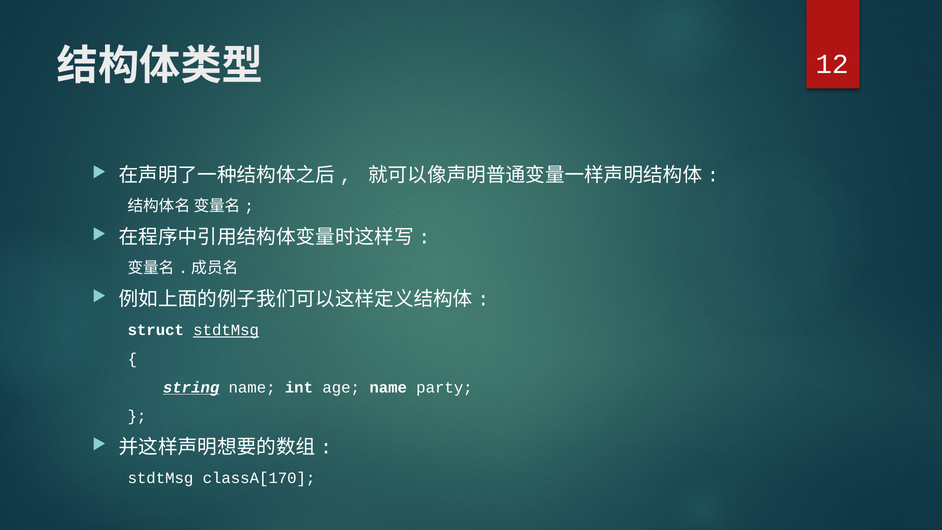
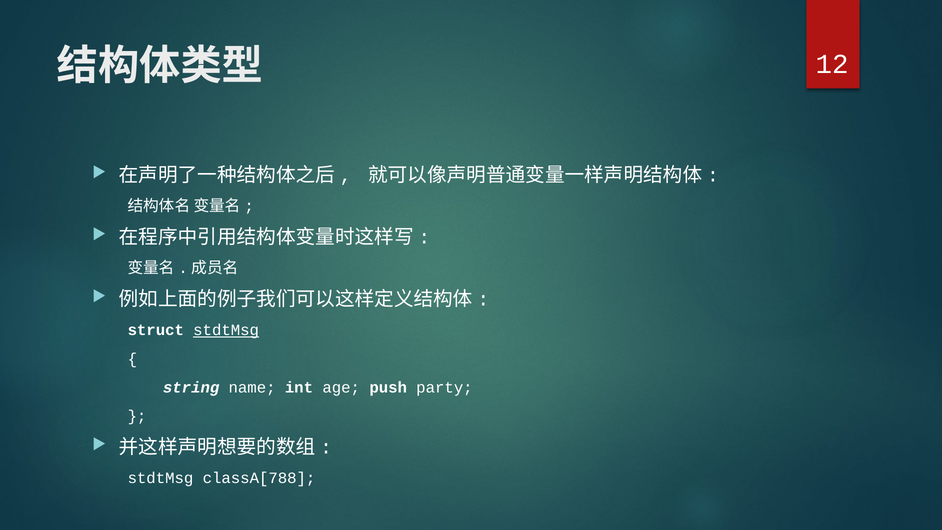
string underline: present -> none (191, 387)
age name: name -> push (388, 387)
classA[170: classA[170 -> classA[788 (259, 478)
